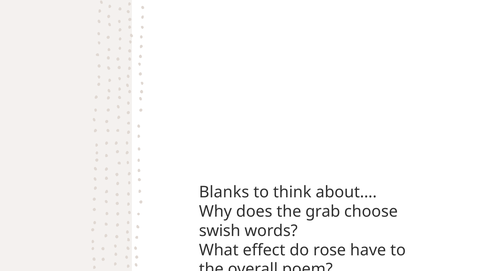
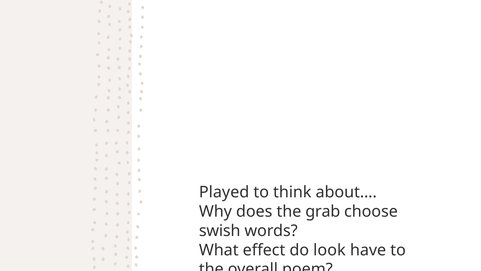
Blanks: Blanks -> Played (224, 192)
rose: rose -> look (329, 250)
